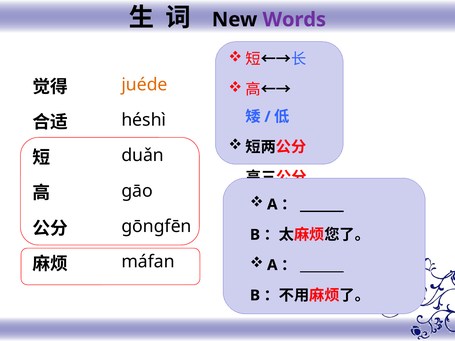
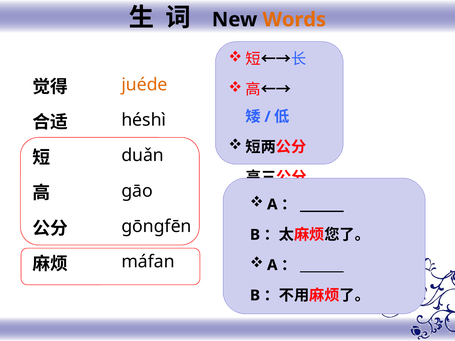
Words colour: purple -> orange (294, 20)
